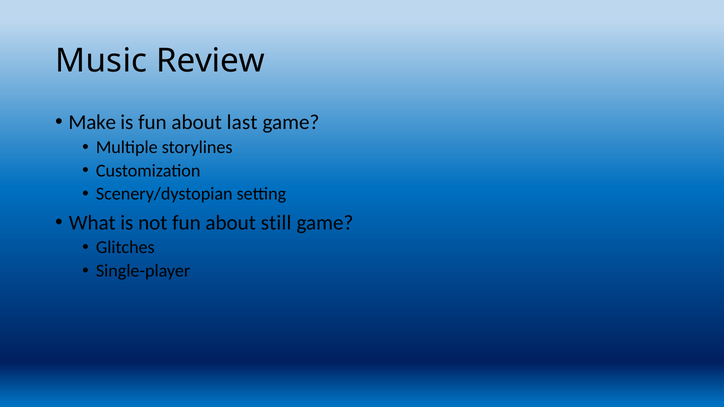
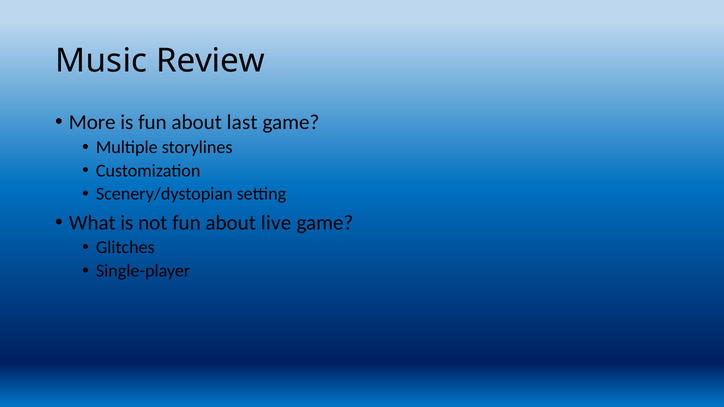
Make: Make -> More (92, 122)
still: still -> live (276, 223)
